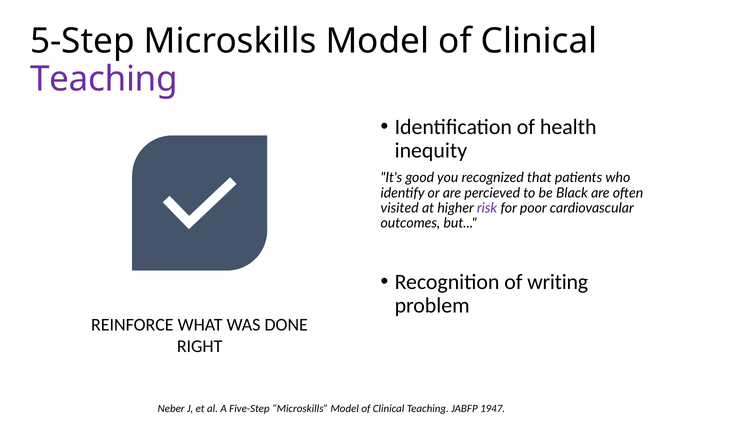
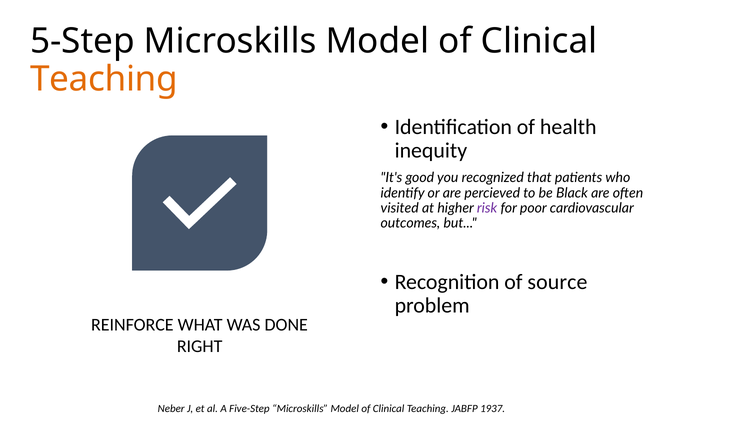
Teaching colour: purple -> orange (104, 79)
writing: writing -> source (557, 282)
1947: 1947 -> 1937 (493, 409)
